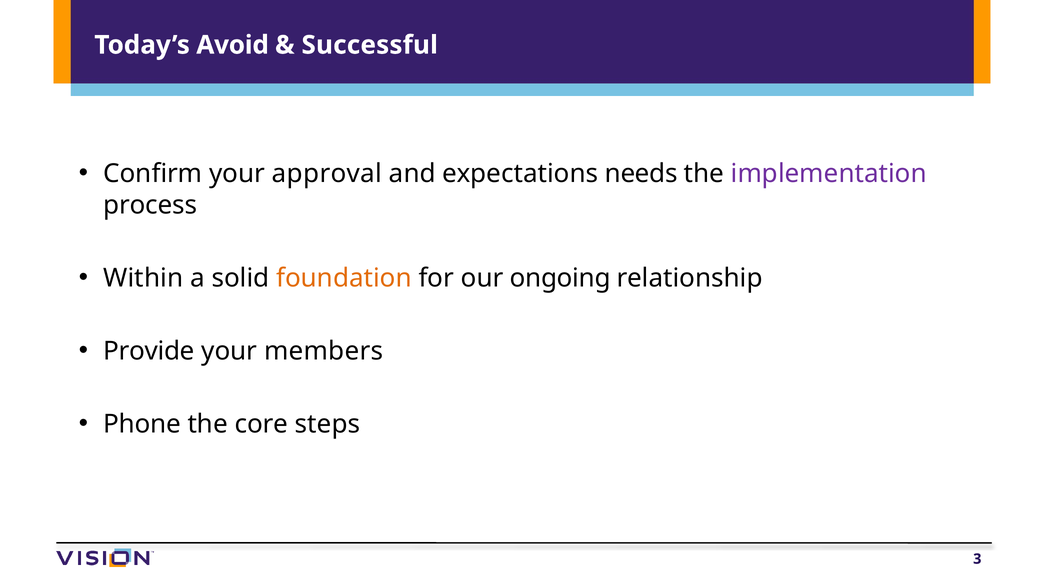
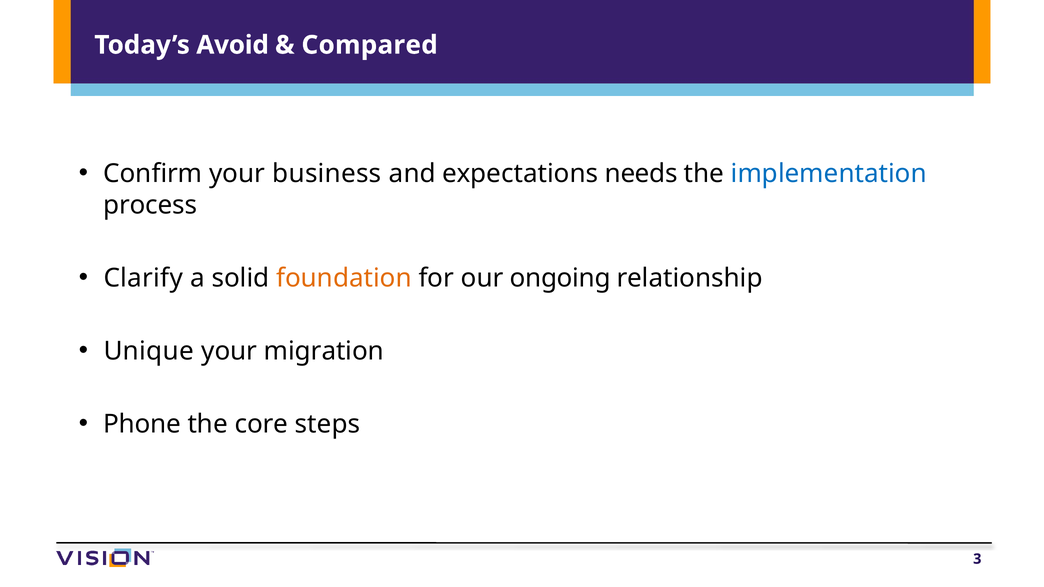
Successful: Successful -> Compared (370, 45)
approval: approval -> business (327, 174)
implementation colour: purple -> blue (829, 174)
Within: Within -> Clarify (143, 278)
Provide: Provide -> Unique (149, 351)
members: members -> migration (324, 351)
